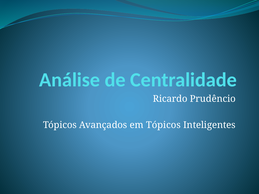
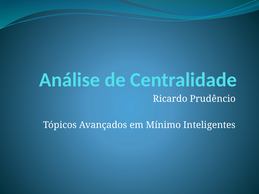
em Tópicos: Tópicos -> Mínimo (163, 125)
